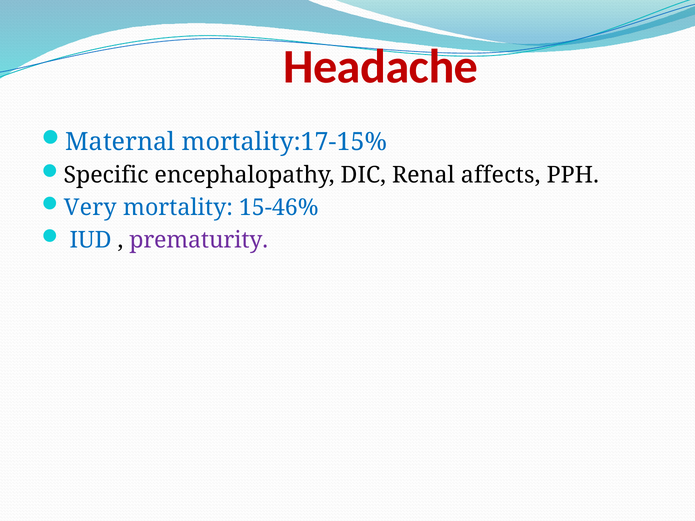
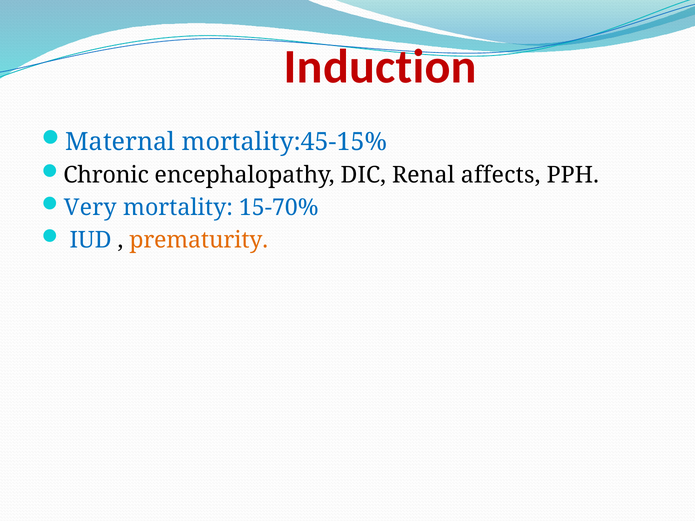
Headache: Headache -> Induction (380, 67)
mortality:17-15%: mortality:17-15% -> mortality:45-15% (285, 142)
Specific: Specific -> Chronic (106, 175)
15-46%: 15-46% -> 15-70% (279, 208)
prematurity colour: purple -> orange (199, 240)
